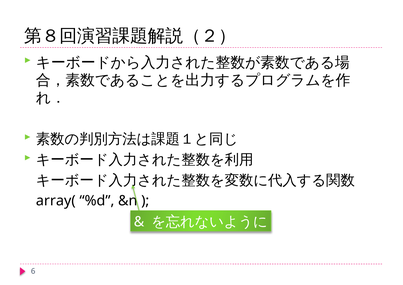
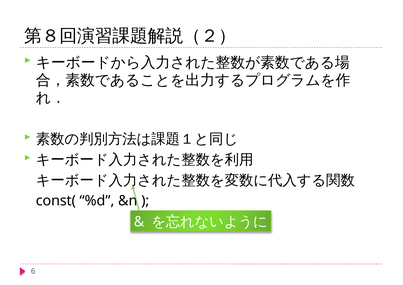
array(: array( -> const( (56, 201)
